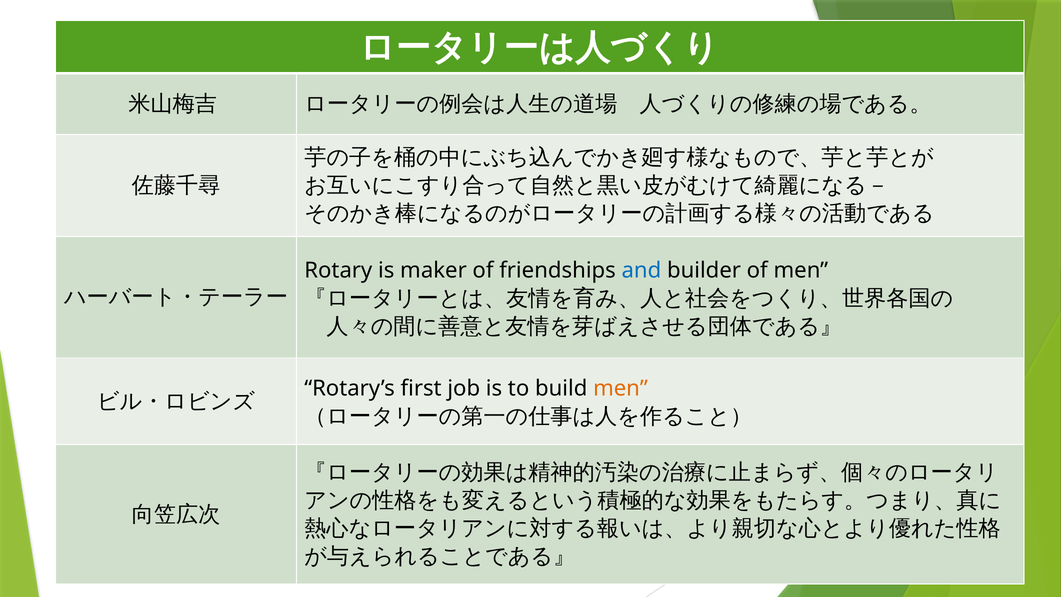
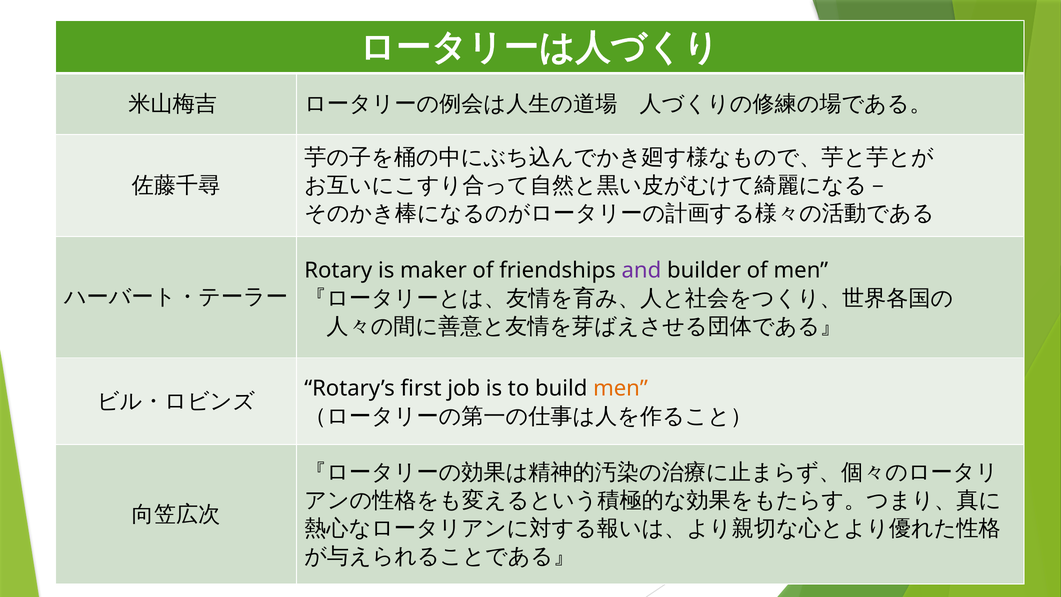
and colour: blue -> purple (641, 270)
